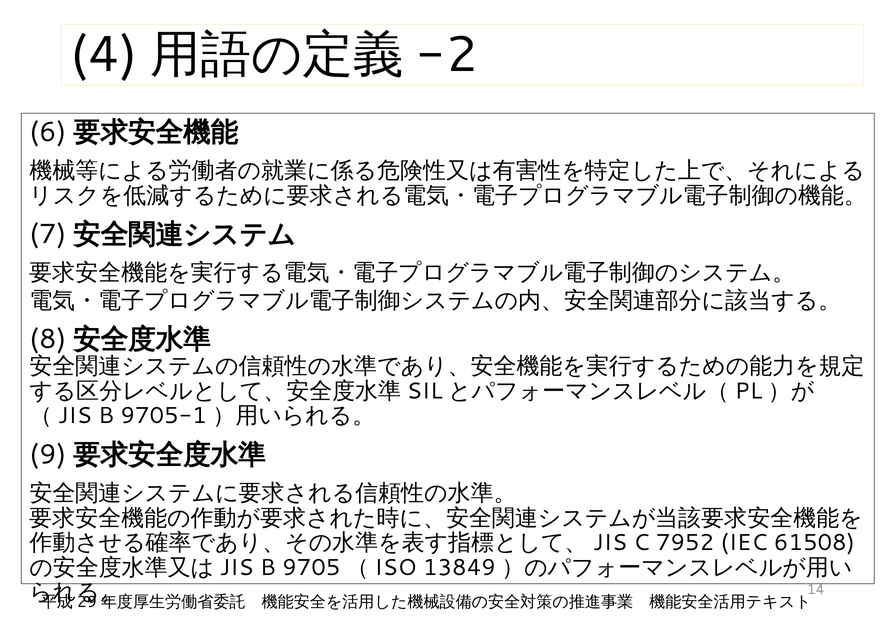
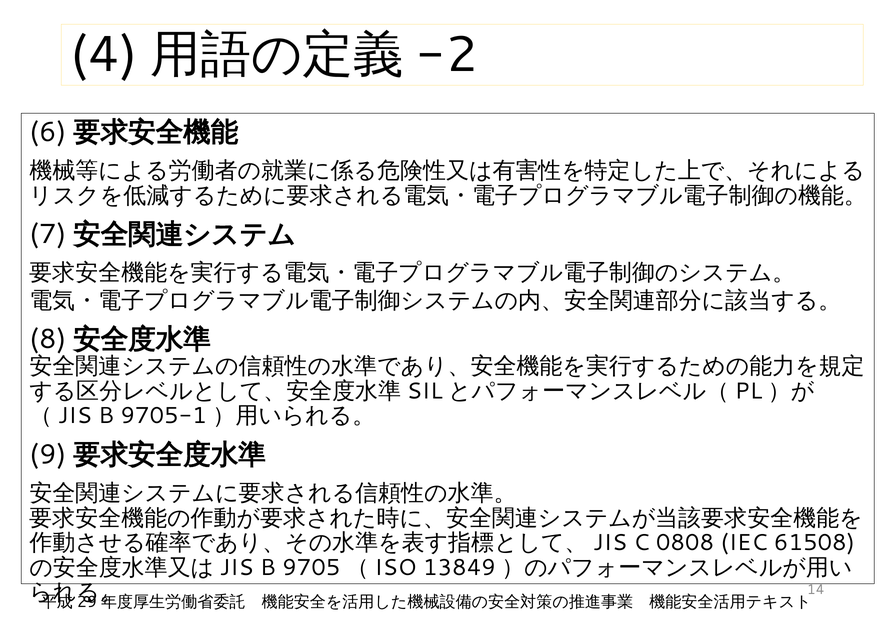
7952: 7952 -> 0808 (685, 543)
